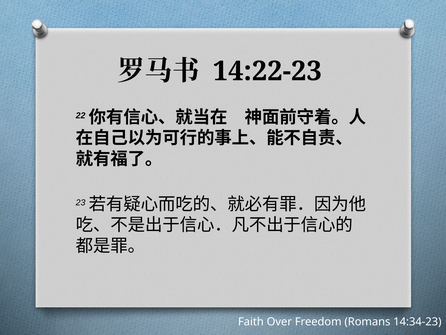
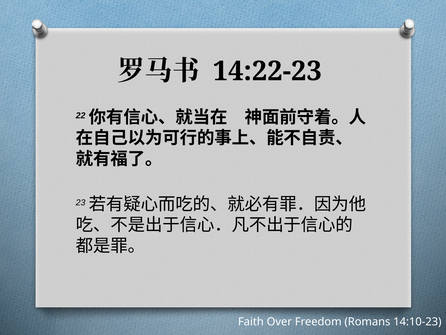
14:34-23: 14:34-23 -> 14:10-23 (417, 321)
